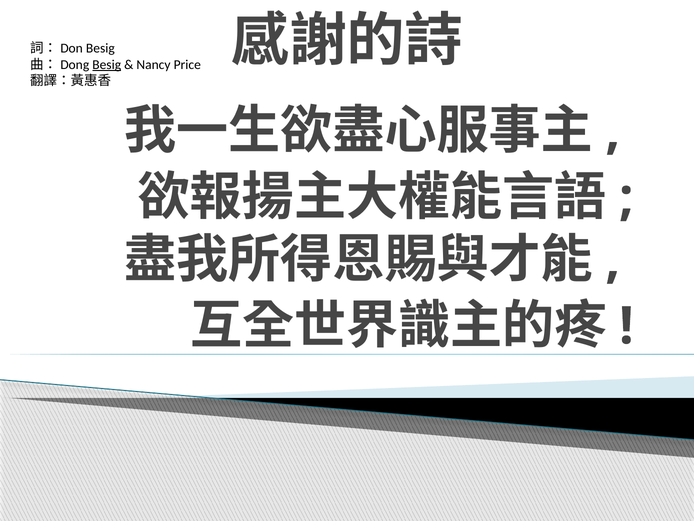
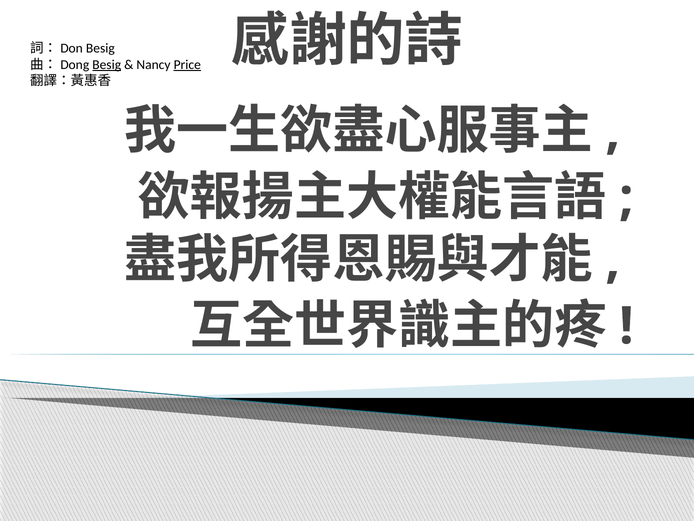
Price underline: none -> present (187, 65)
